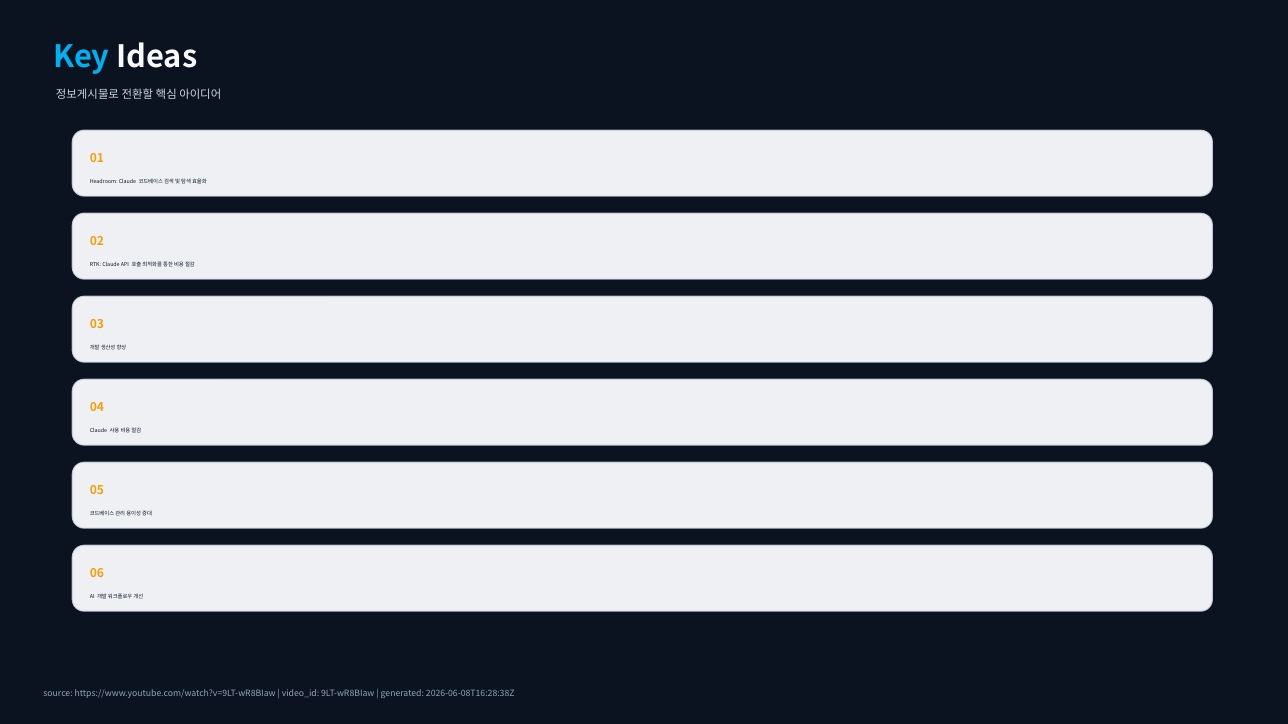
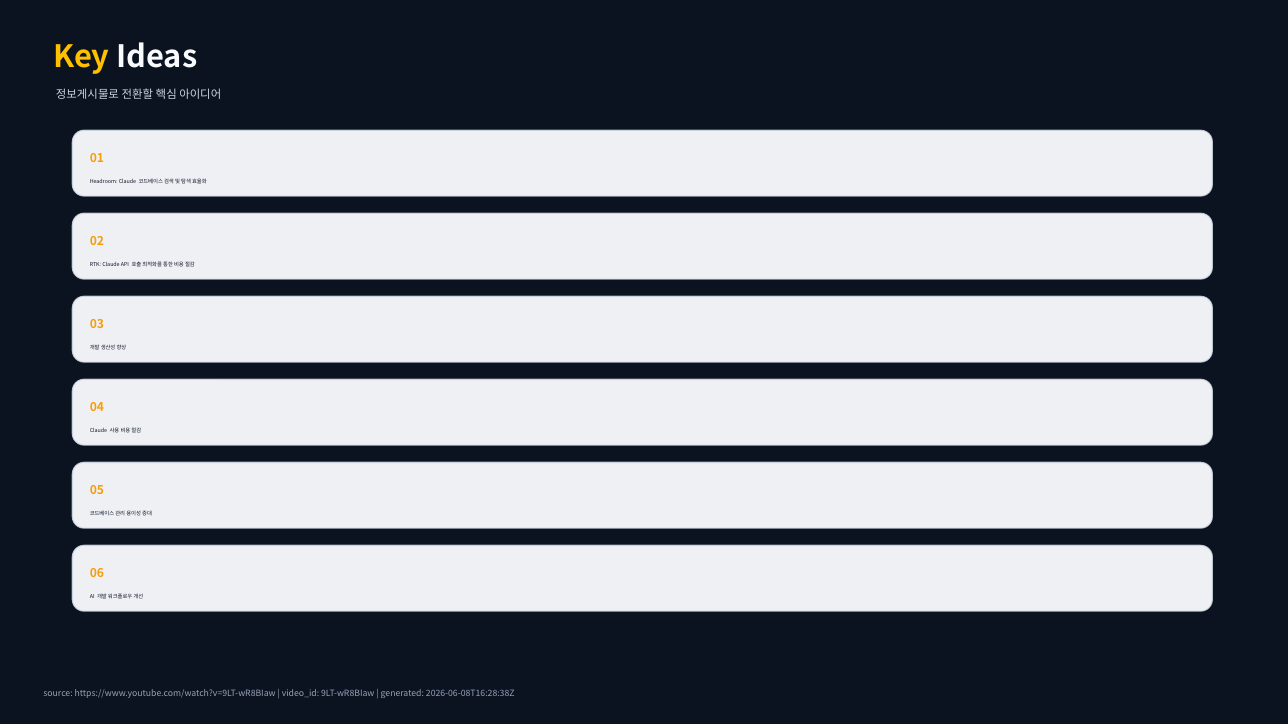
Key colour: light blue -> yellow (81, 58)
